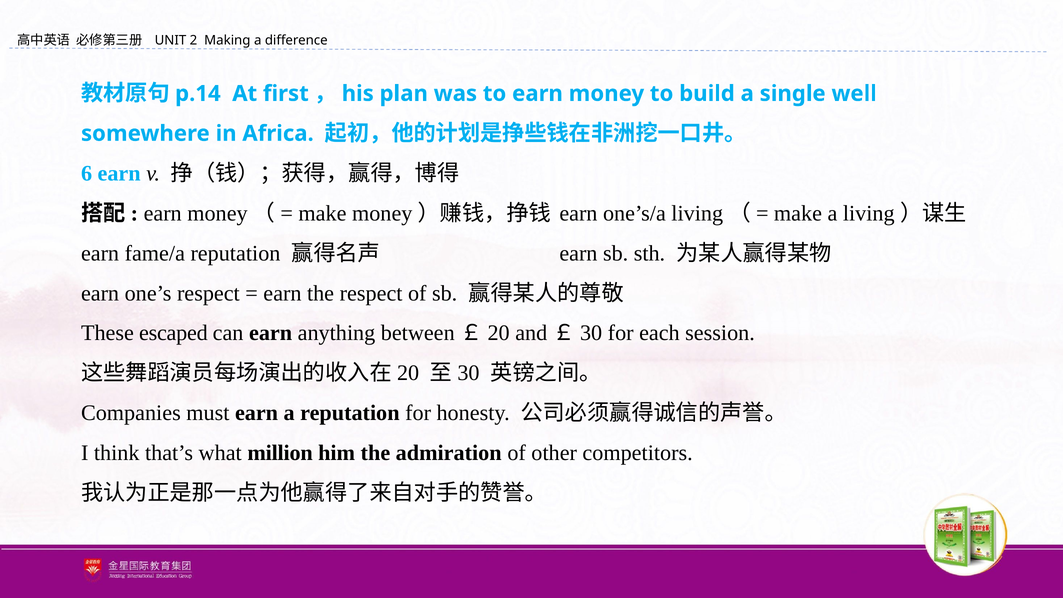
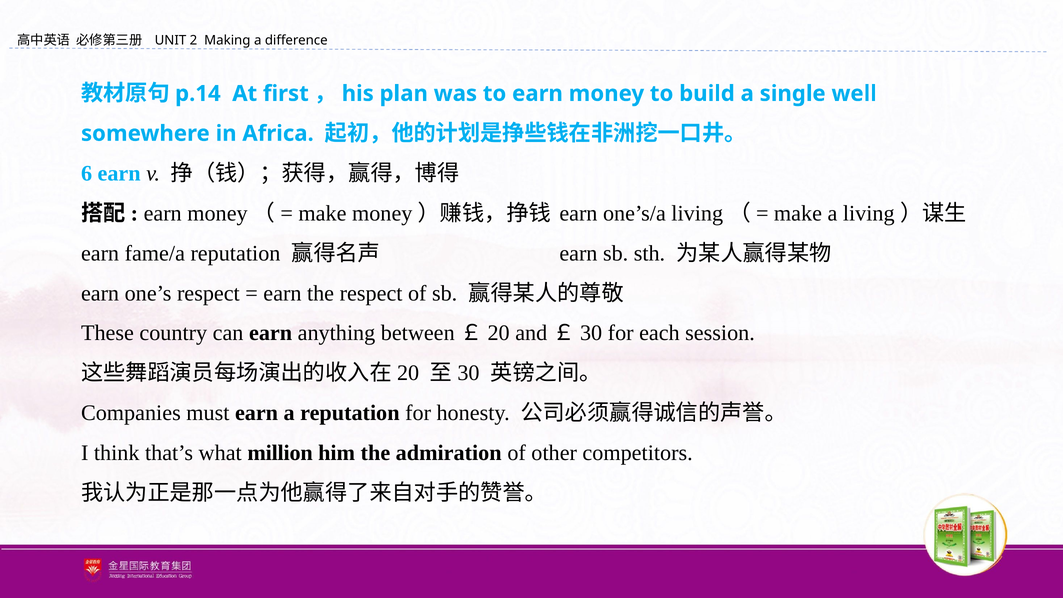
escaped: escaped -> country (173, 333)
